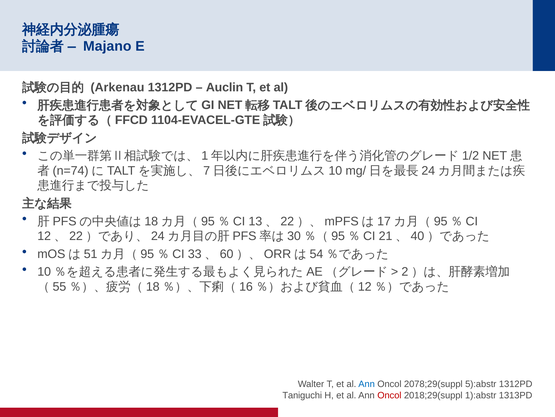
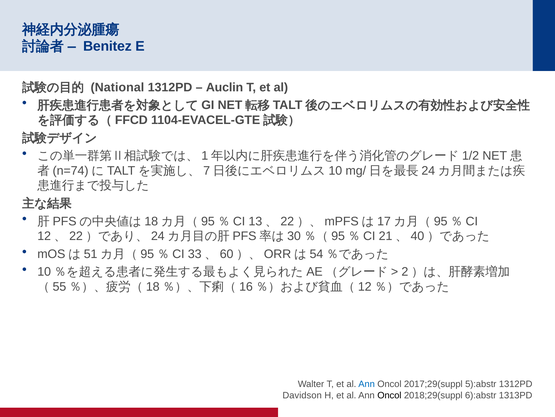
Majano: Majano -> Benitez (107, 46)
Arkenau: Arkenau -> National (117, 87)
2078;29(suppl: 2078;29(suppl -> 2017;29(suppl (433, 384)
Taniguchi: Taniguchi -> Davidson (302, 395)
Oncol colour: red -> black (389, 395)
1):abstr: 1):abstr -> 6):abstr (481, 395)
